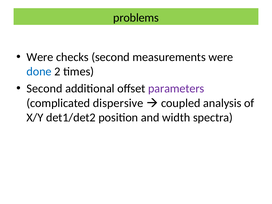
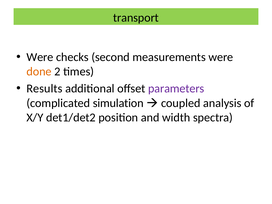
problems: problems -> transport (136, 18)
done colour: blue -> orange (39, 72)
Second: Second -> Results (44, 89)
dispersive: dispersive -> simulation (118, 103)
